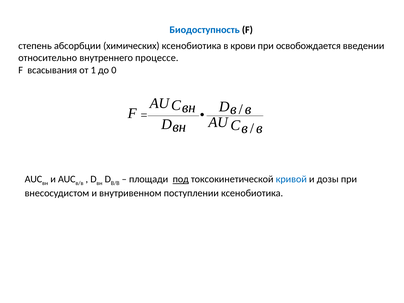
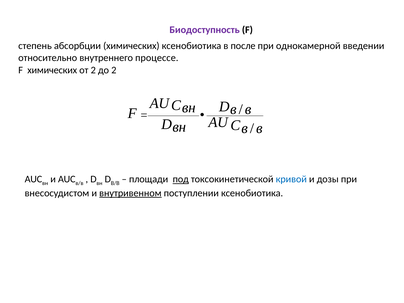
Биодоступность colour: blue -> purple (205, 30)
крови: крови -> после (243, 46)
освобождается: освобождается -> однокамерной (308, 46)
F всасывания: всасывания -> химических (52, 70)
от 1: 1 -> 2 (93, 70)
до 0: 0 -> 2 (114, 70)
внутривенном underline: none -> present (130, 193)
